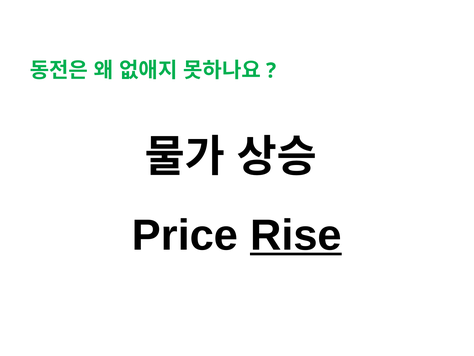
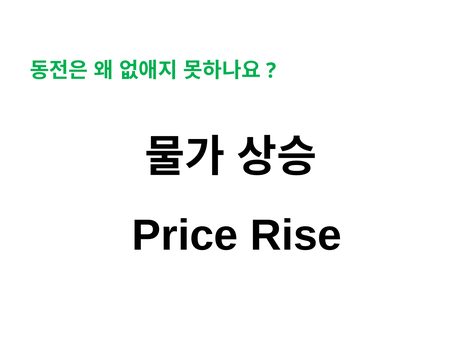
Rise underline: present -> none (296, 235)
